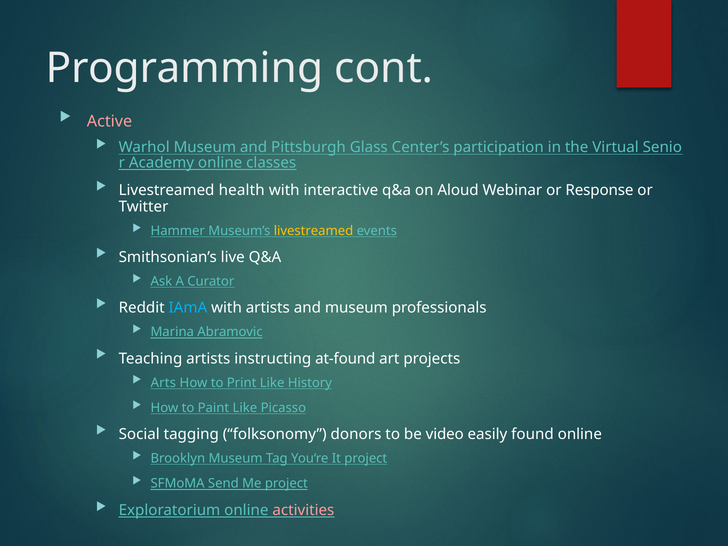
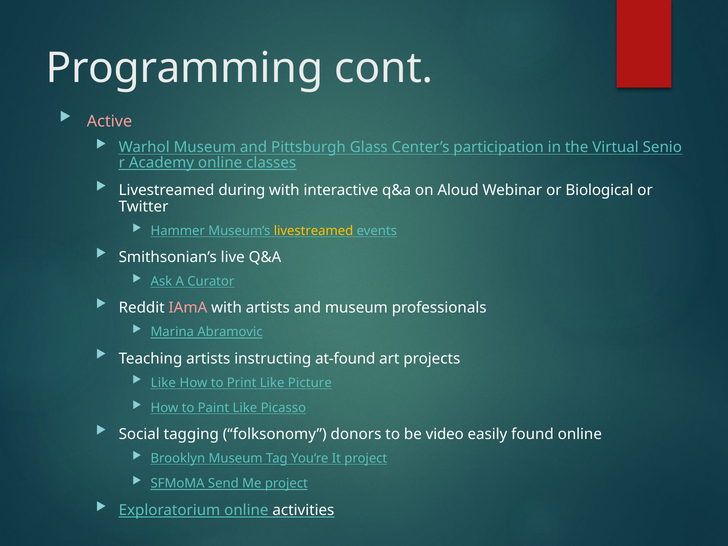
health: health -> during (242, 190)
Response: Response -> Biological (599, 190)
IAmA colour: light blue -> pink (188, 308)
Arts: Arts -> Like (163, 383)
History: History -> Picture (310, 383)
activities colour: pink -> white (303, 510)
